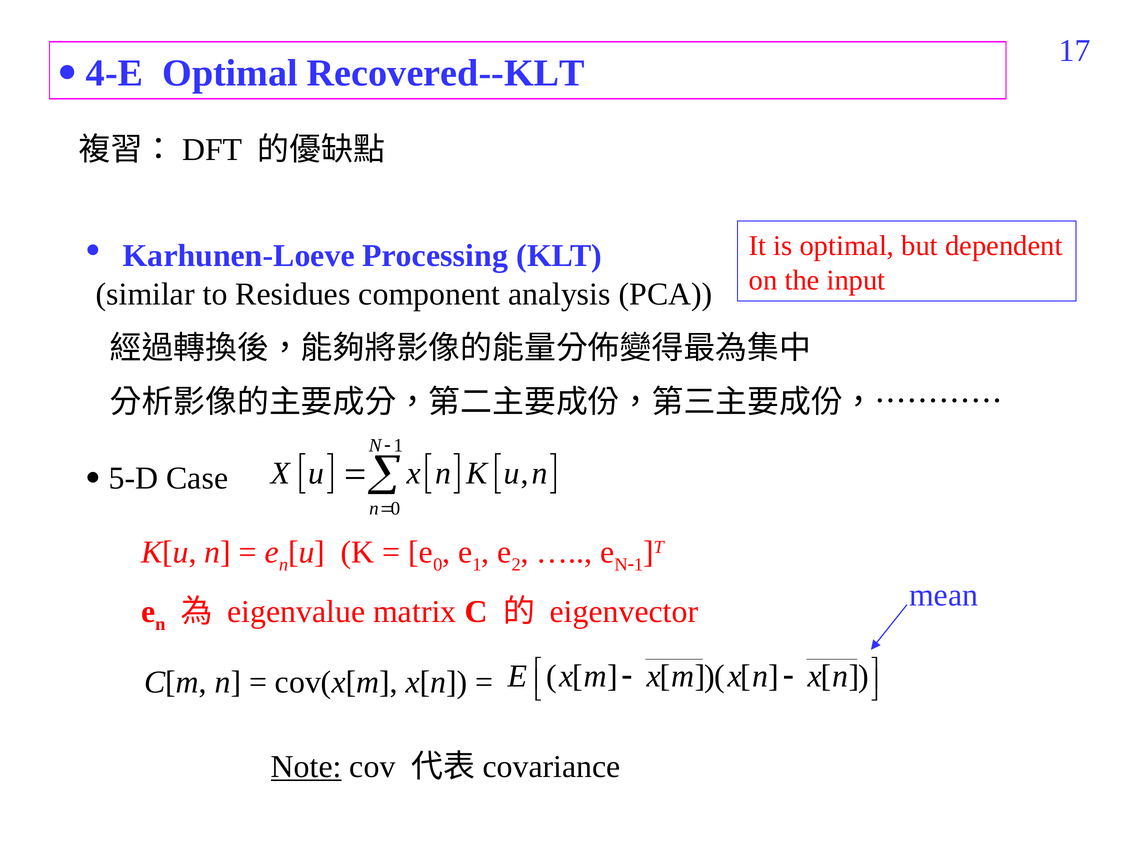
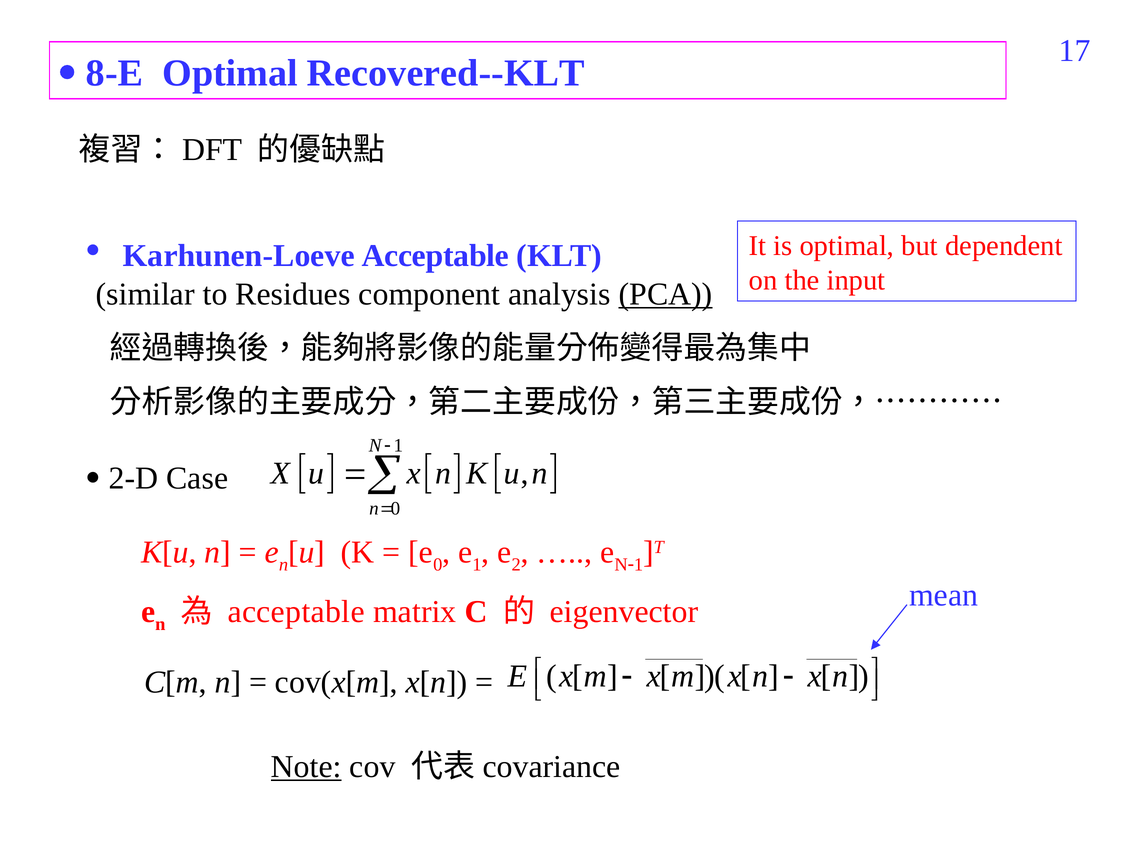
4-E: 4-E -> 8-E (115, 73)
Karhunen-Loeve Processing: Processing -> Acceptable (435, 256)
PCA underline: none -> present (666, 294)
5-D: 5-D -> 2-D (134, 479)
eigenvalue: eigenvalue -> acceptable (296, 612)
